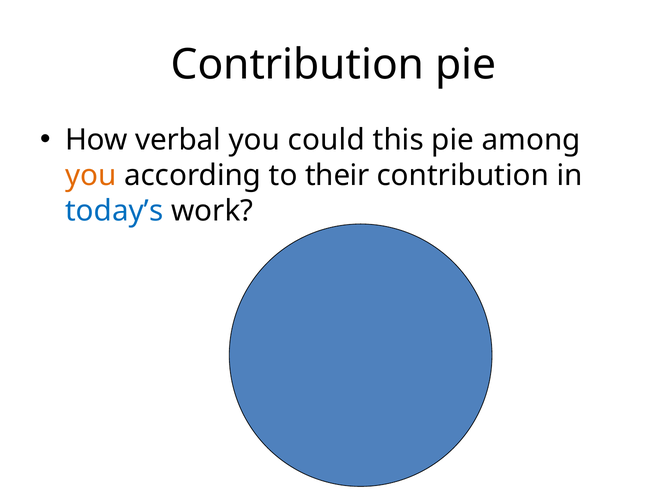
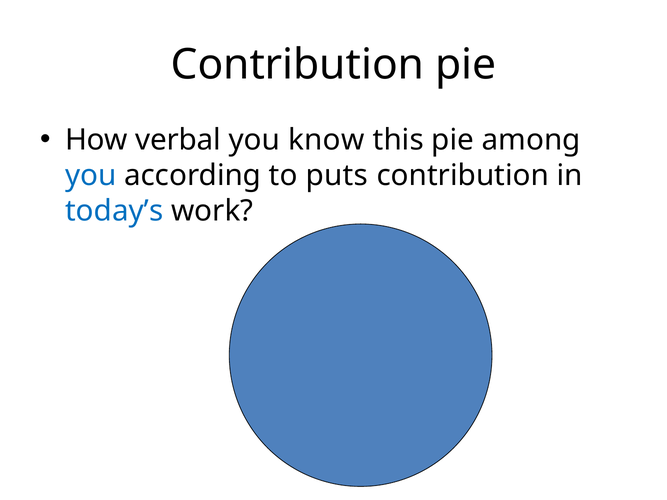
could: could -> know (326, 140)
you colour: orange -> blue (91, 176)
their: their -> puts (337, 176)
